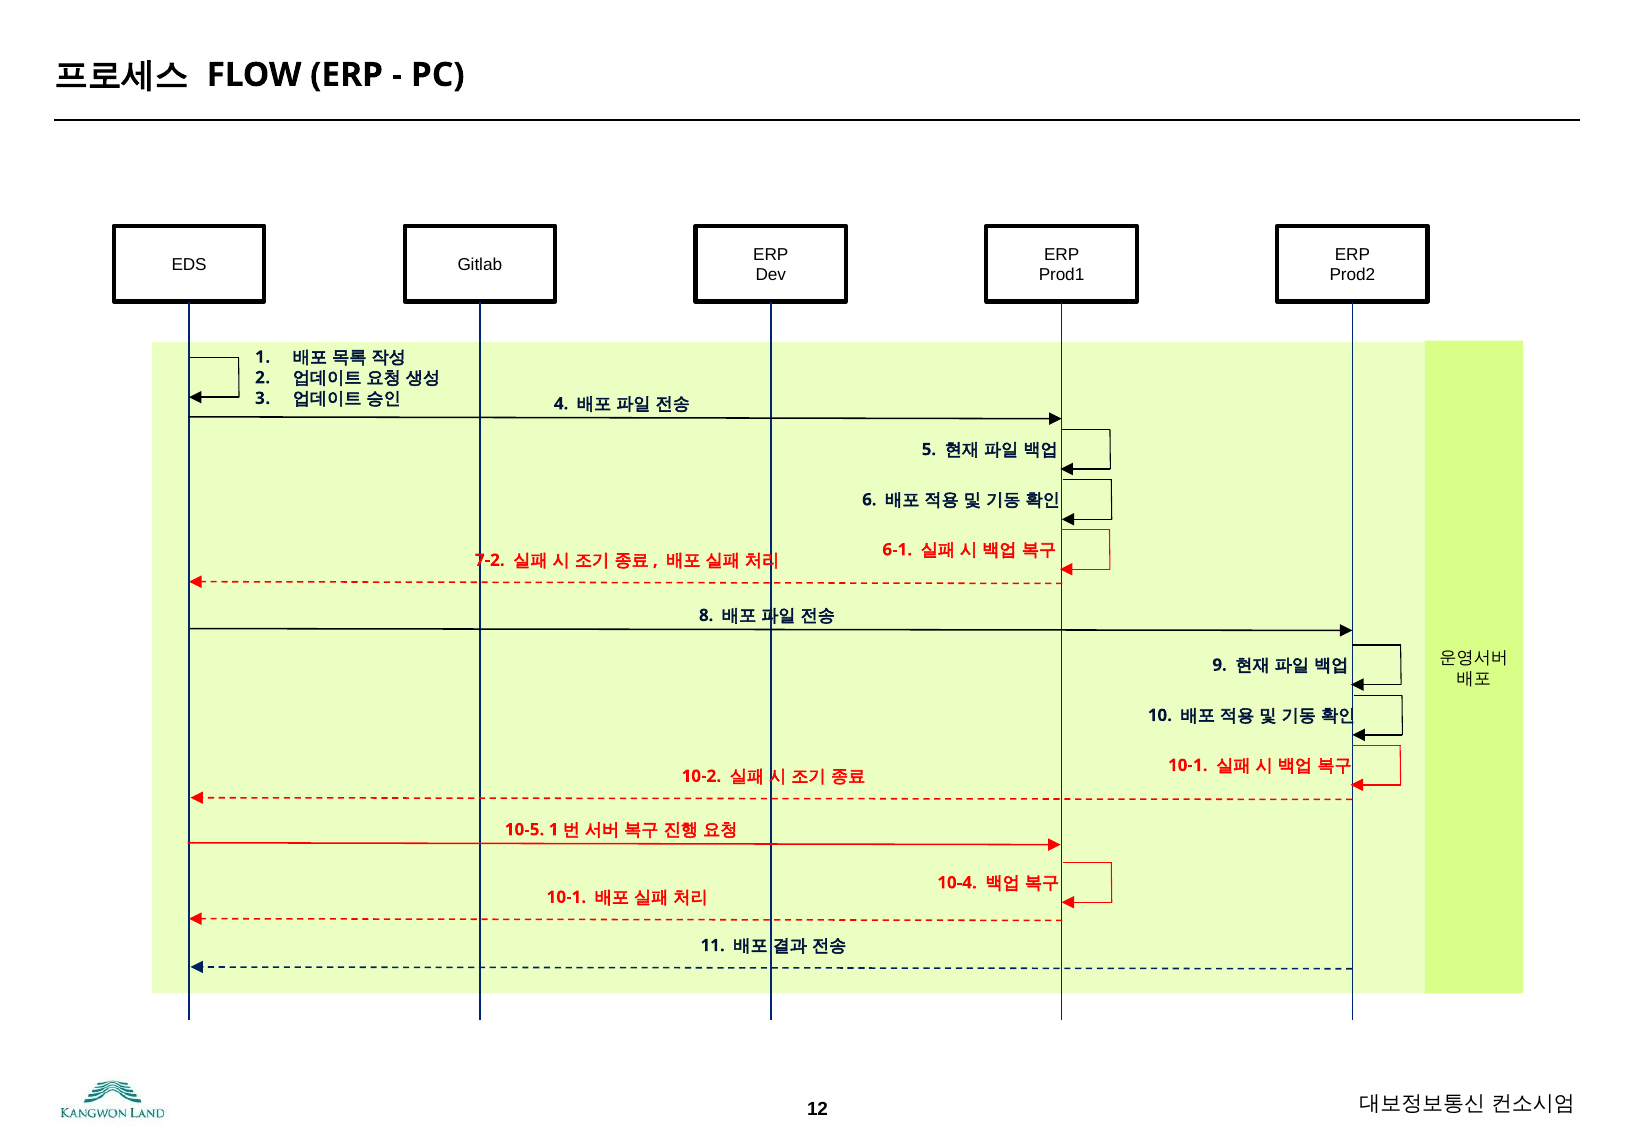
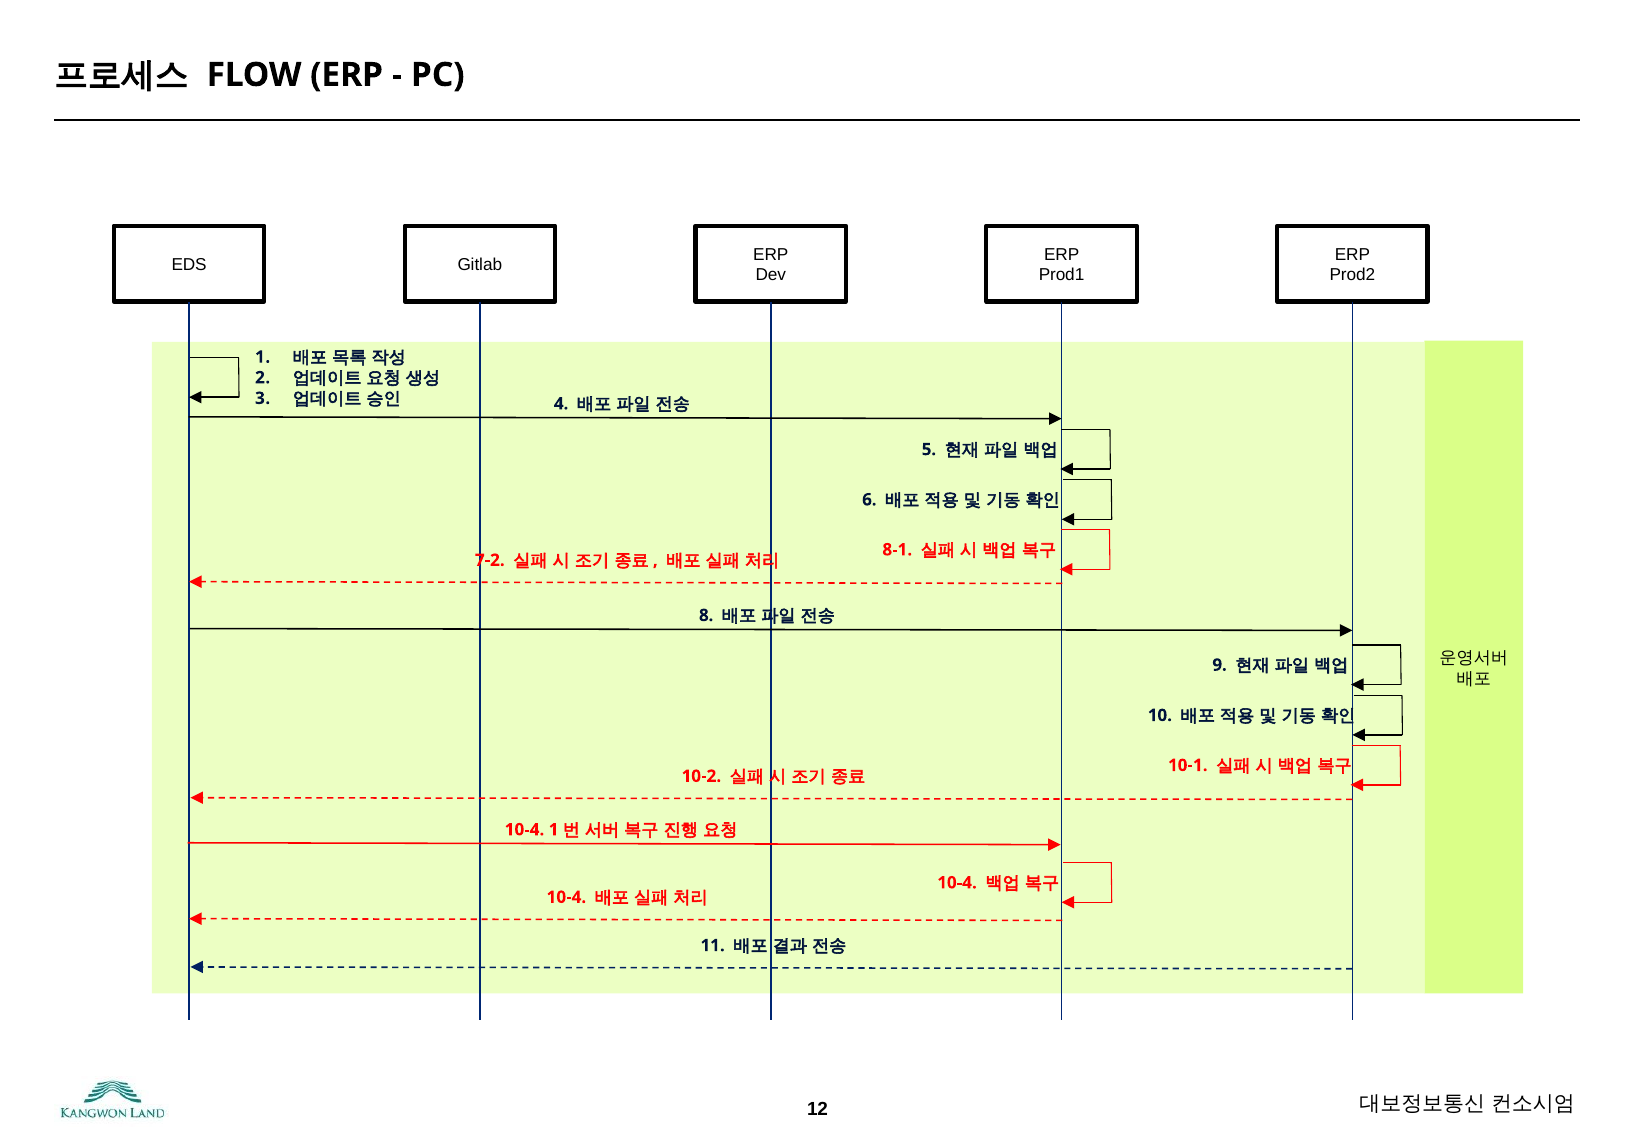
6-1: 6-1 -> 8-1 (897, 550)
10-5: 10-5 -> 10-4 (524, 829)
10-1: 10-1 -> 10-4 (566, 897)
